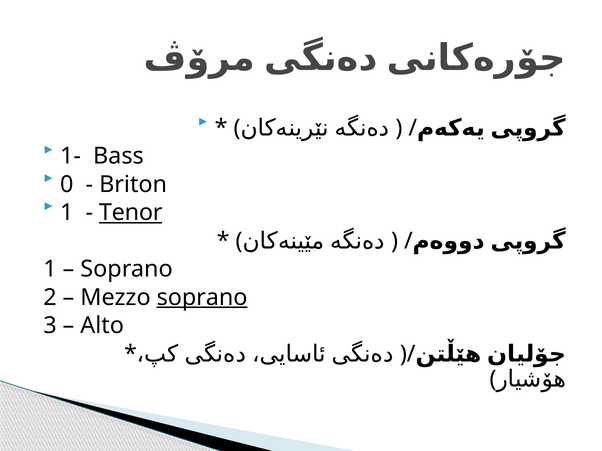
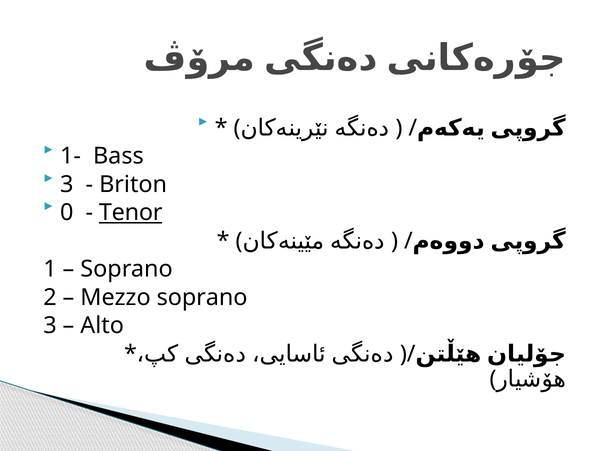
0: 0 -> 3 (67, 185)
1: 1 -> 0 (67, 213)
soprano underline: present -> none (202, 298)
